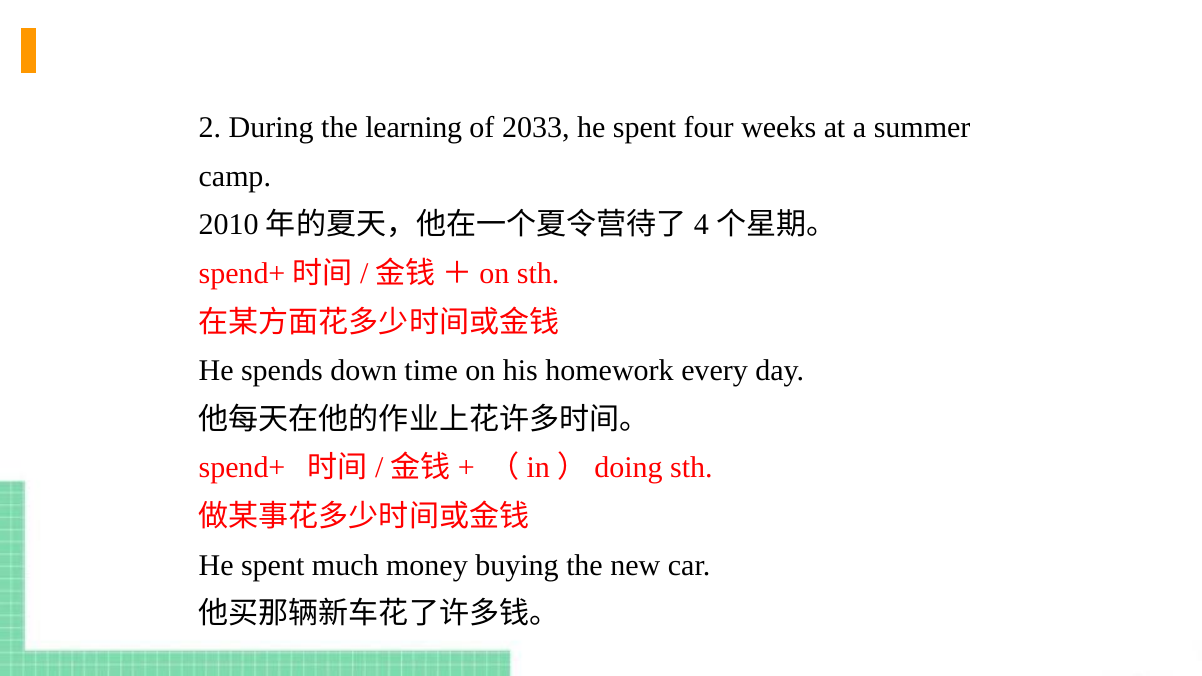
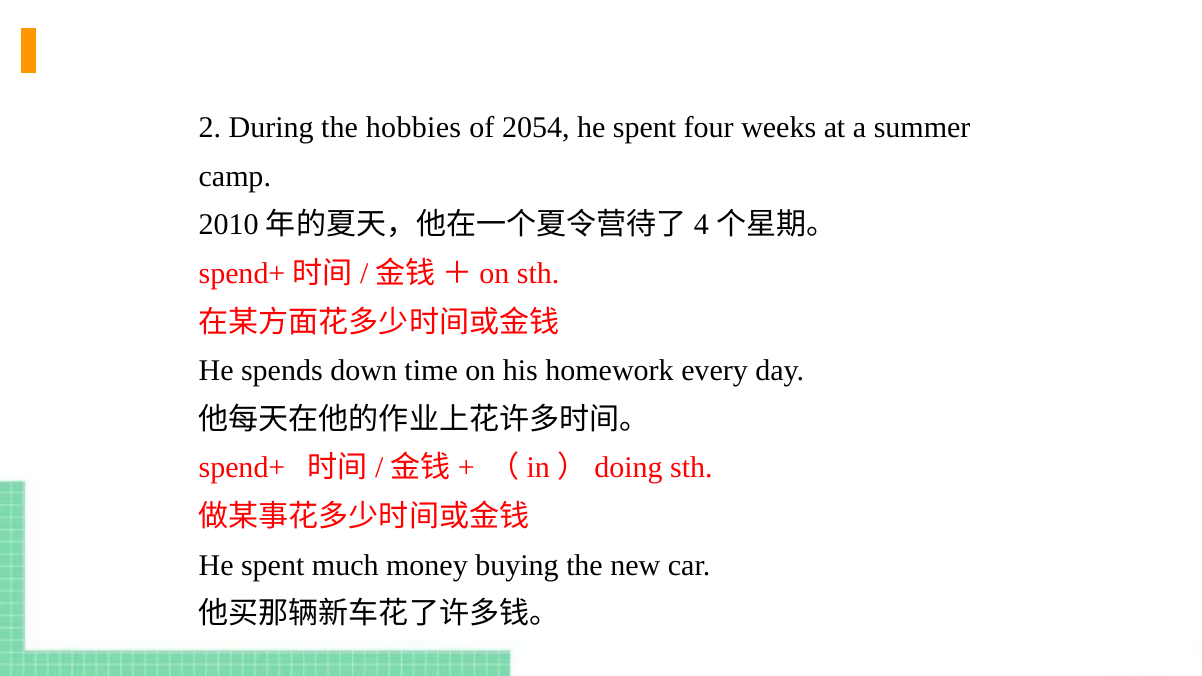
learning: learning -> hobbies (414, 128)
2033: 2033 -> 2054 (536, 128)
